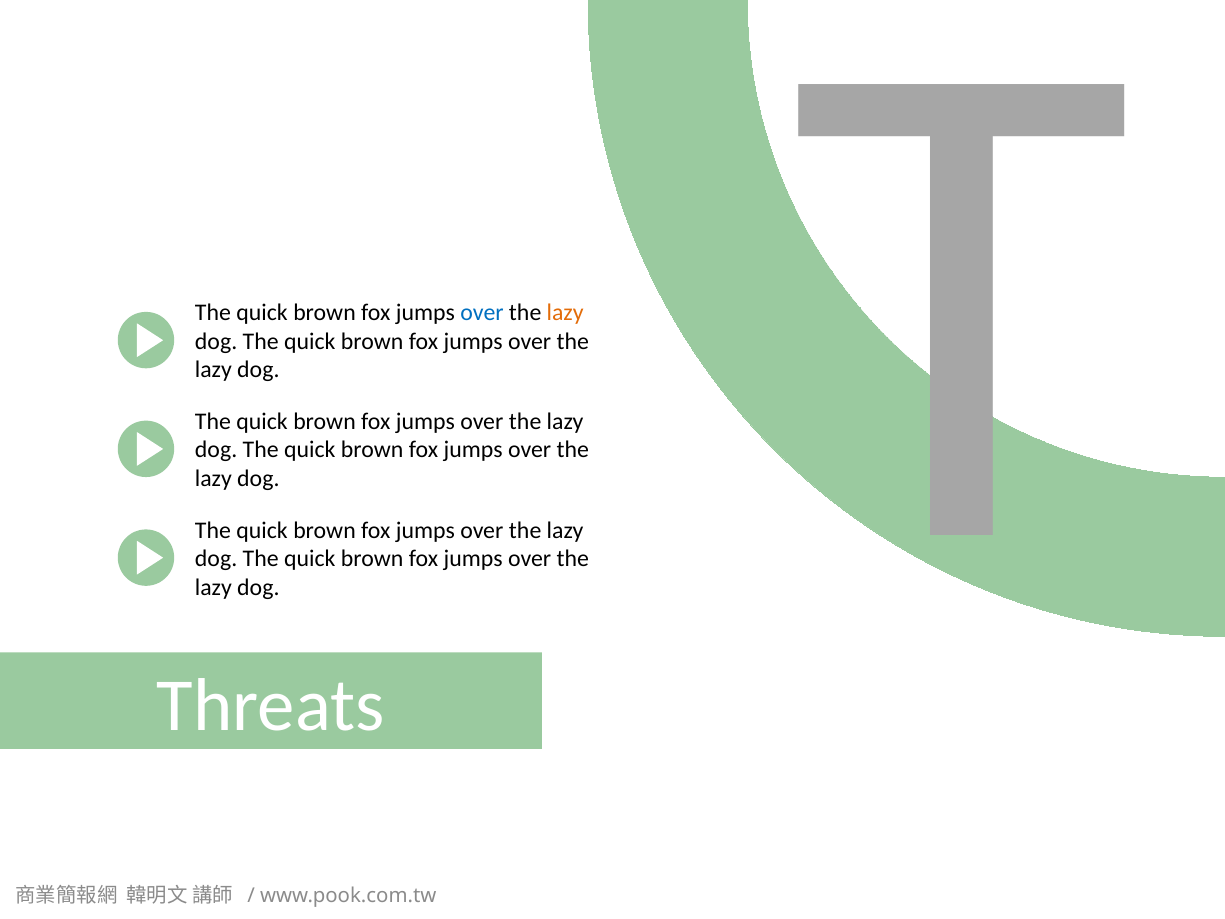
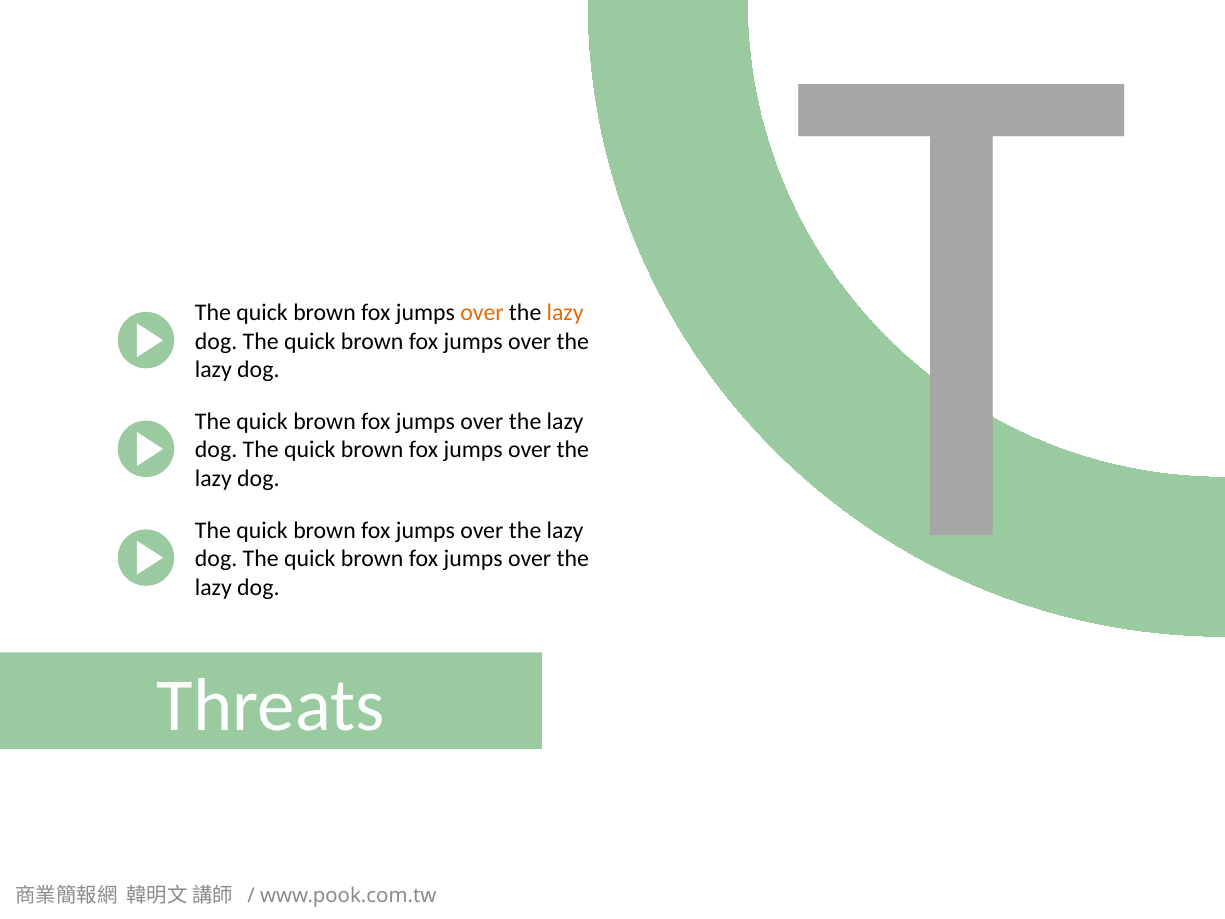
over colour: blue -> orange (482, 313)
